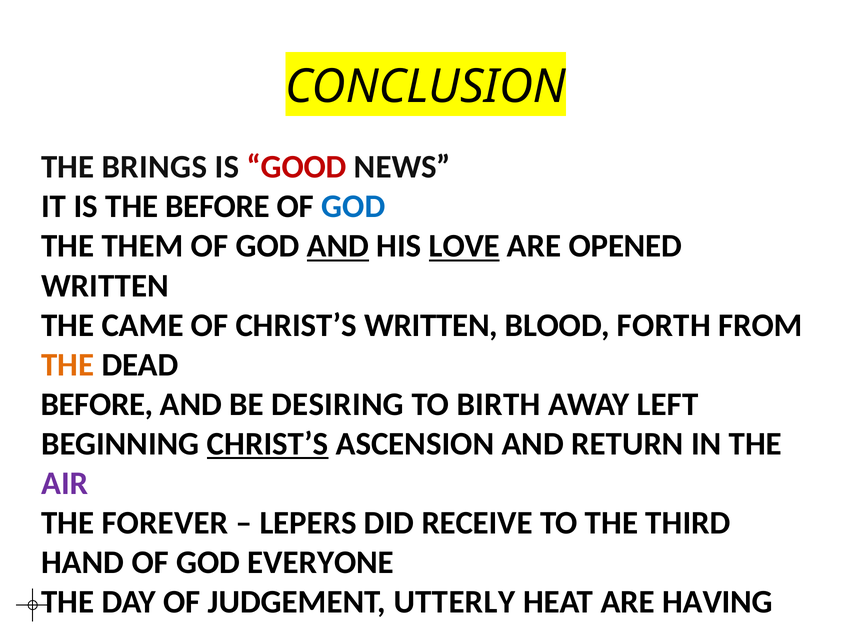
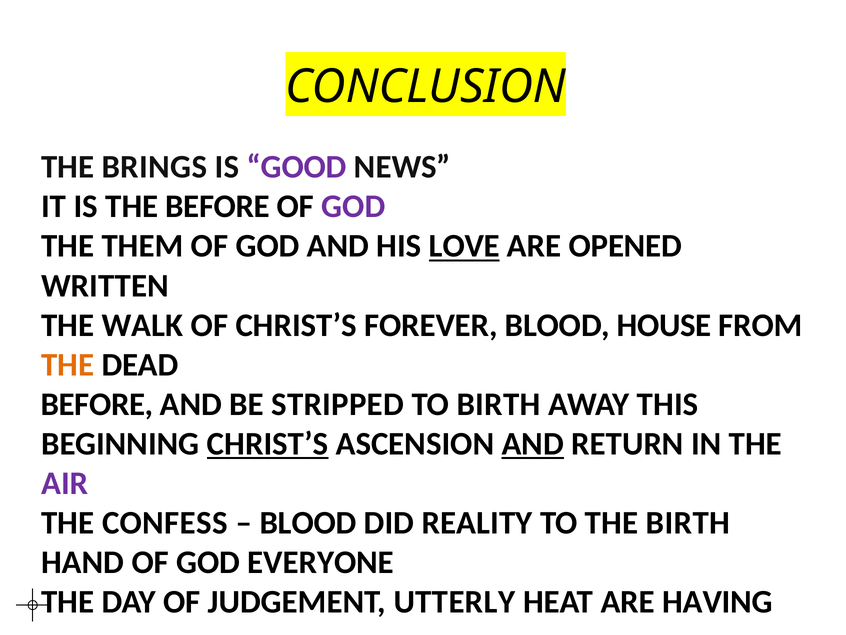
GOOD colour: red -> purple (297, 167)
GOD colour: blue -> purple (353, 206)
AND underline: present -> none (338, 246)
CAME: CAME -> WALK (142, 325)
CHRIST’S WRITTEN: WRITTEN -> FOREVER (431, 325)
FORTH: FORTH -> HOUSE (664, 325)
DESIRING: DESIRING -> STRIPPED (338, 404)
LEFT: LEFT -> THIS (668, 404)
AND underline: none -> present (533, 443)
FOREVER: FOREVER -> CONFESS (165, 522)
LEPERS: LEPERS -> BLOOD (308, 522)
RECEIVE: RECEIVE -> REALITY (477, 522)
THE THIRD: THIRD -> BIRTH (688, 522)
